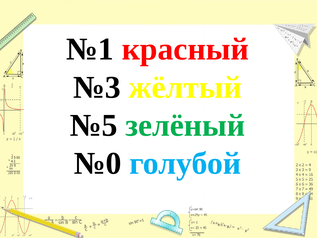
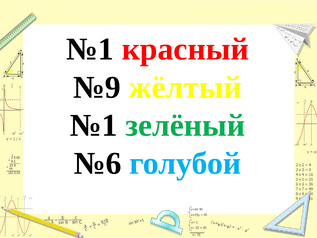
№3: №3 -> №9 (97, 87)
№5: №5 -> №1 (94, 125)
№0: №0 -> №6 (98, 163)
